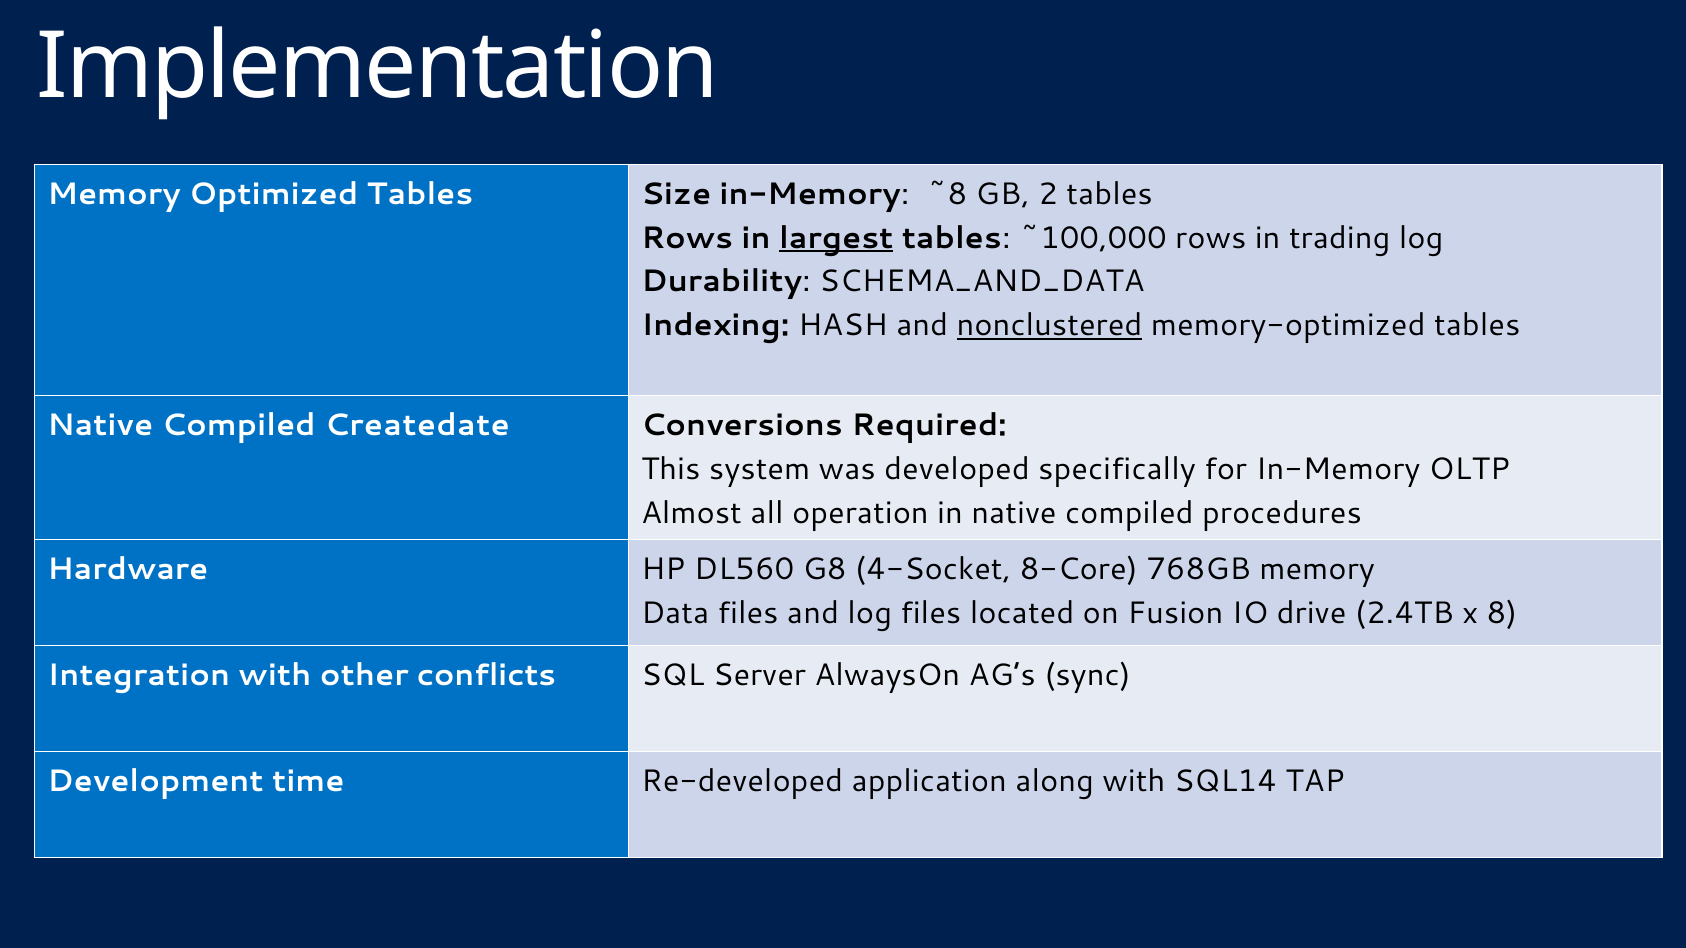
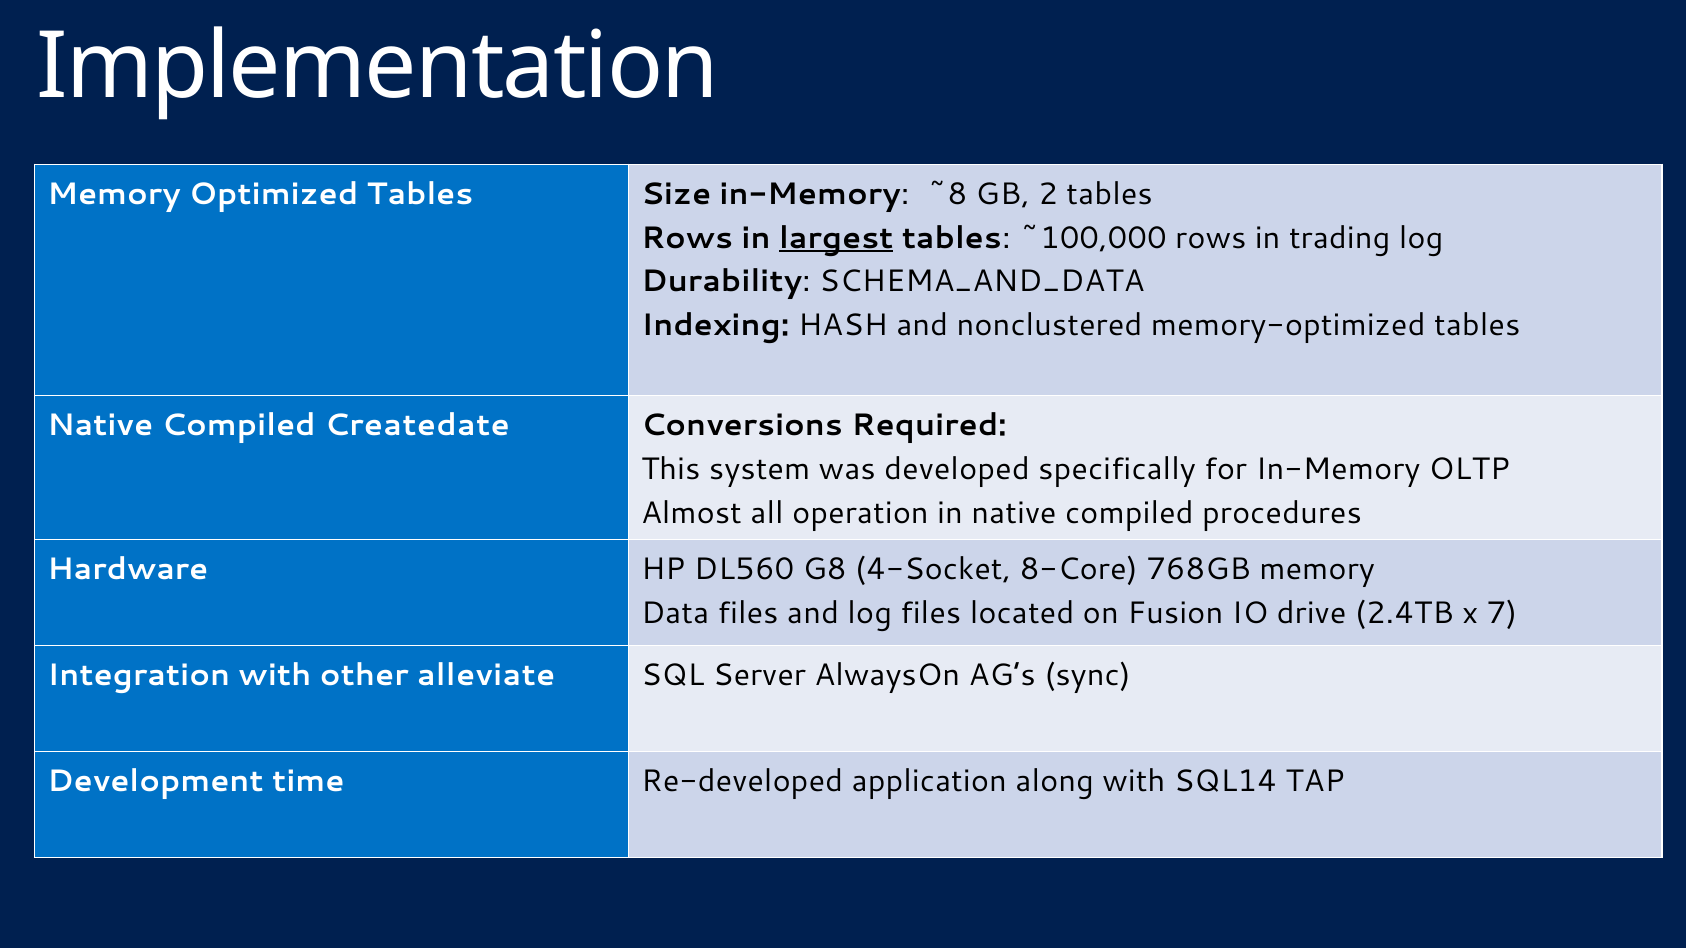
nonclustered underline: present -> none (1050, 326)
8: 8 -> 7 (1502, 613)
conflicts: conflicts -> alleviate (486, 675)
